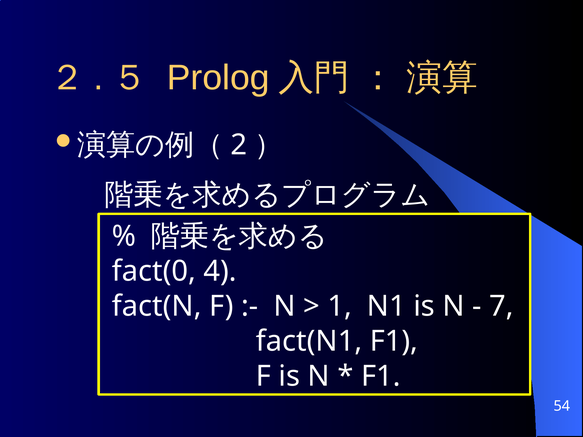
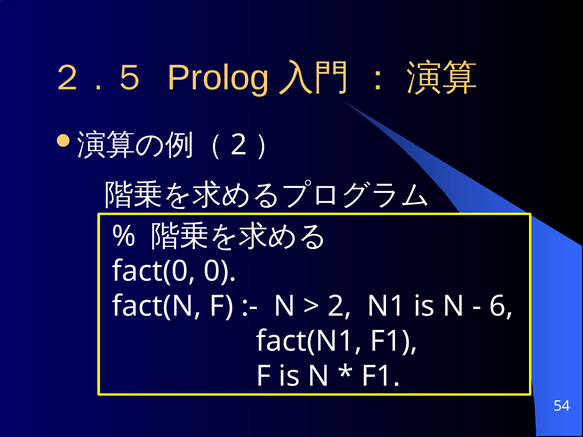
4: 4 -> 0 (220, 271)
1: 1 -> 2 (340, 306)
7: 7 -> 6 (501, 306)
